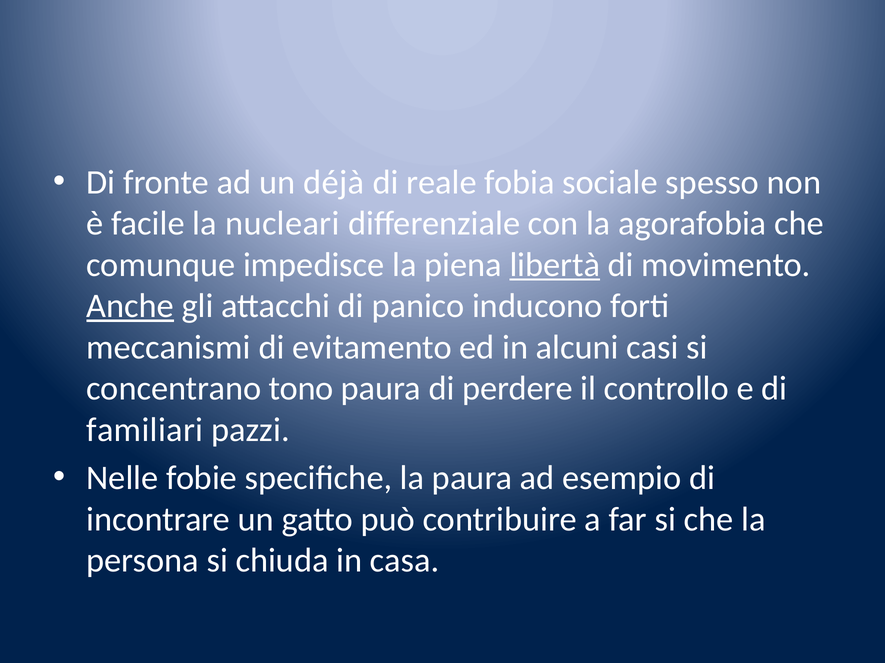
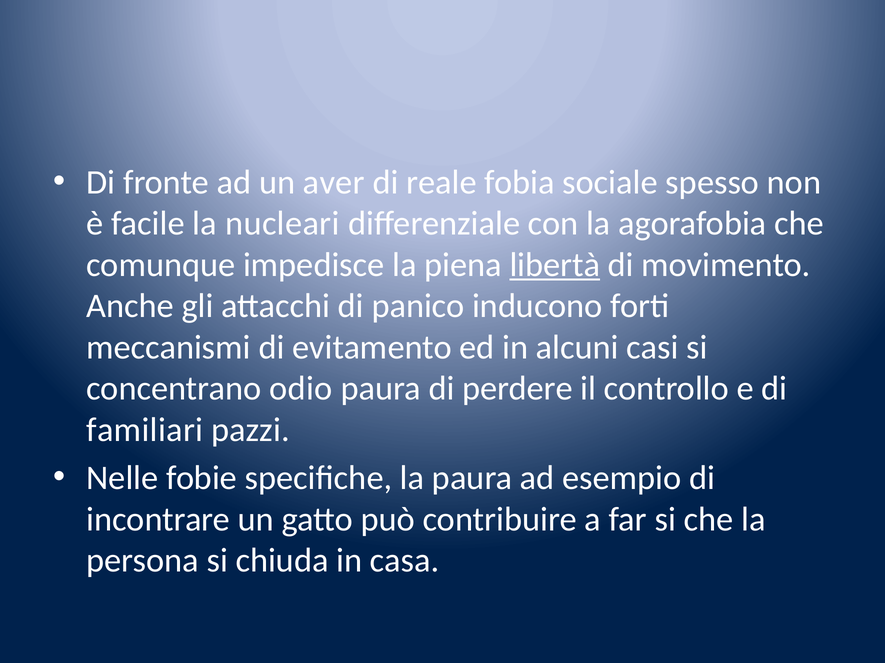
déjà: déjà -> aver (334, 182)
Anche underline: present -> none (130, 306)
tono: tono -> odio (301, 389)
